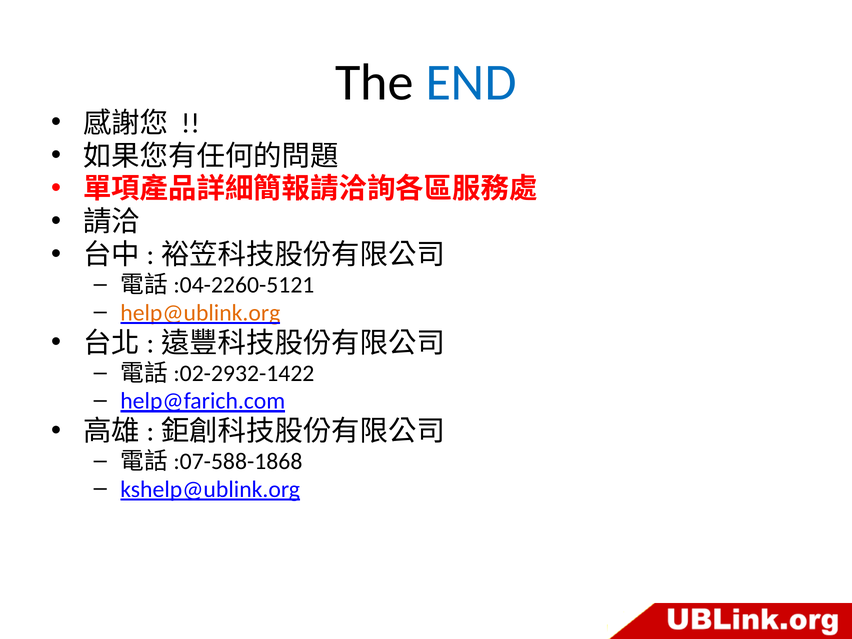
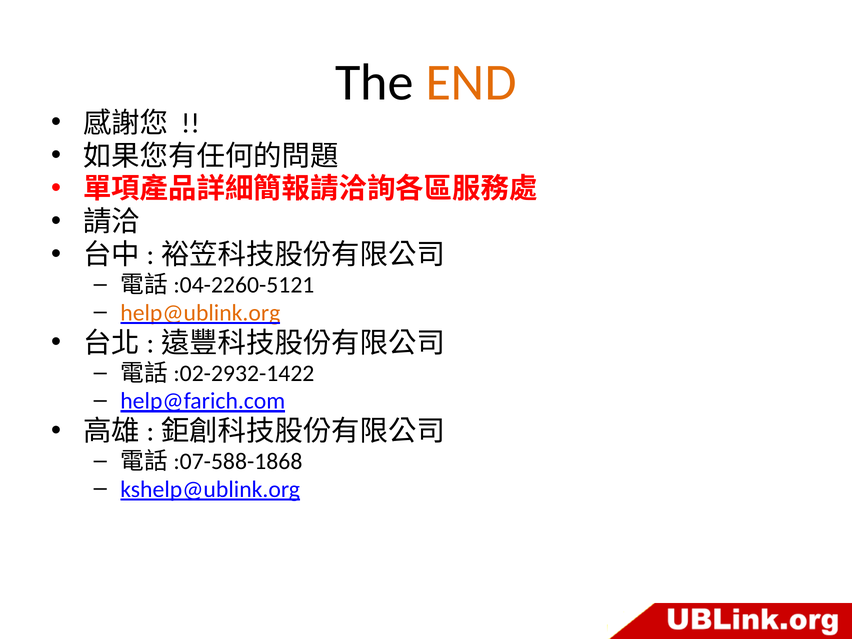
END colour: blue -> orange (471, 82)
